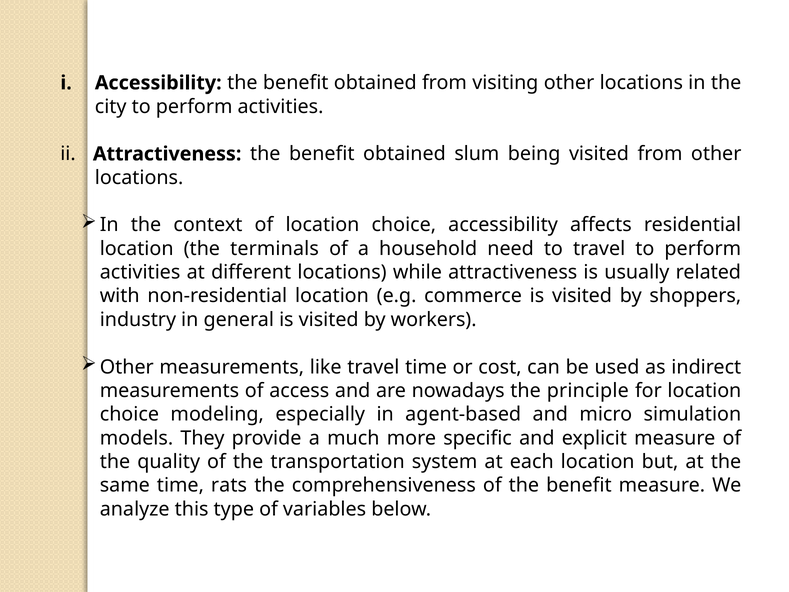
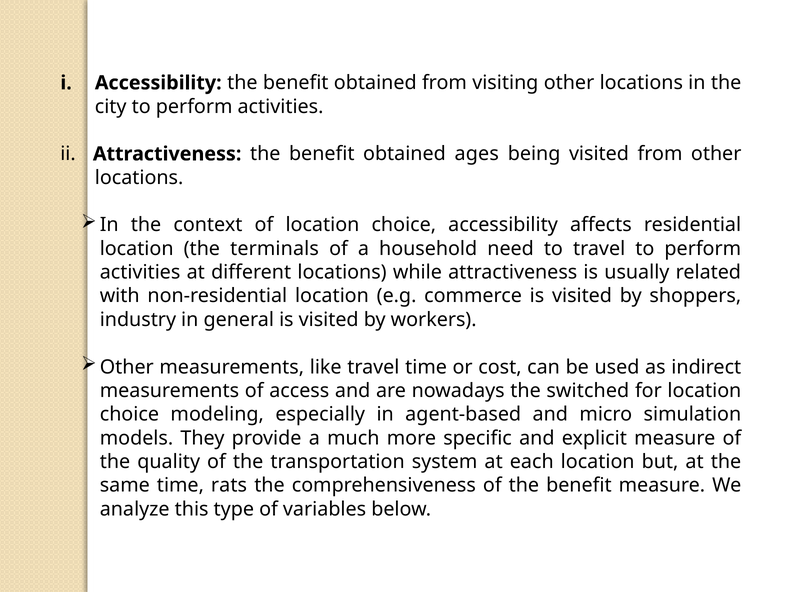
slum: slum -> ages (477, 154)
principle: principle -> switched (588, 391)
